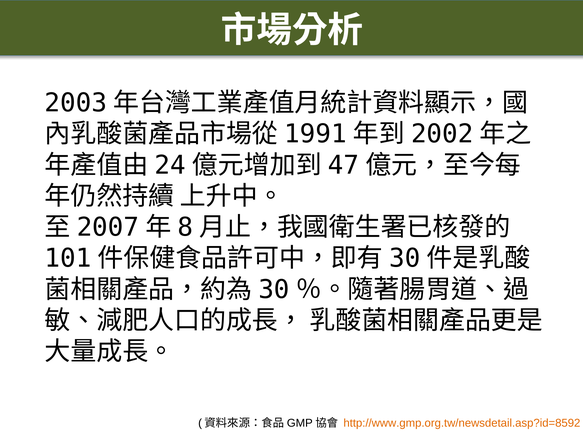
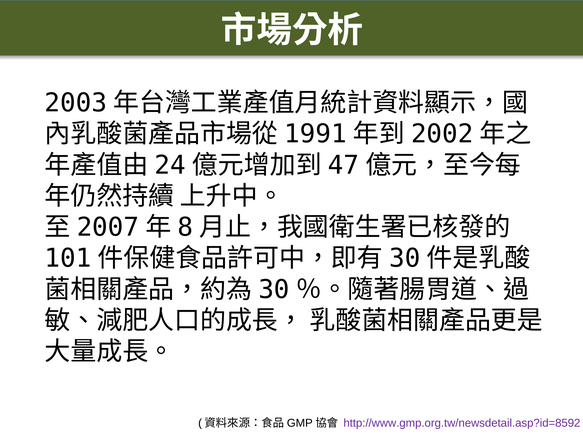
http://www.gmp.org.tw/newsdetail.asp?id=8592 colour: orange -> purple (462, 423)
